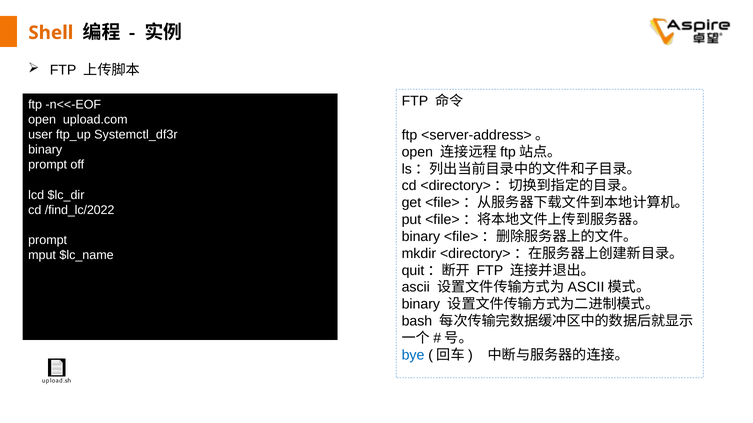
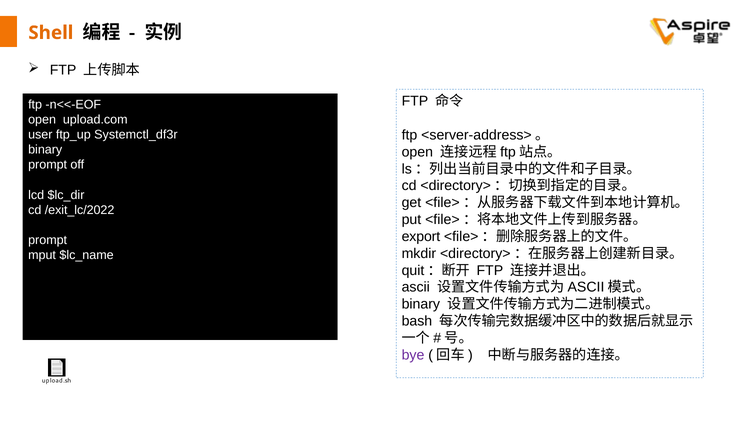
/find_lc/2022: /find_lc/2022 -> /exit_lc/2022 (80, 210)
binary: binary -> export (421, 237)
bye colour: blue -> purple (413, 355)
